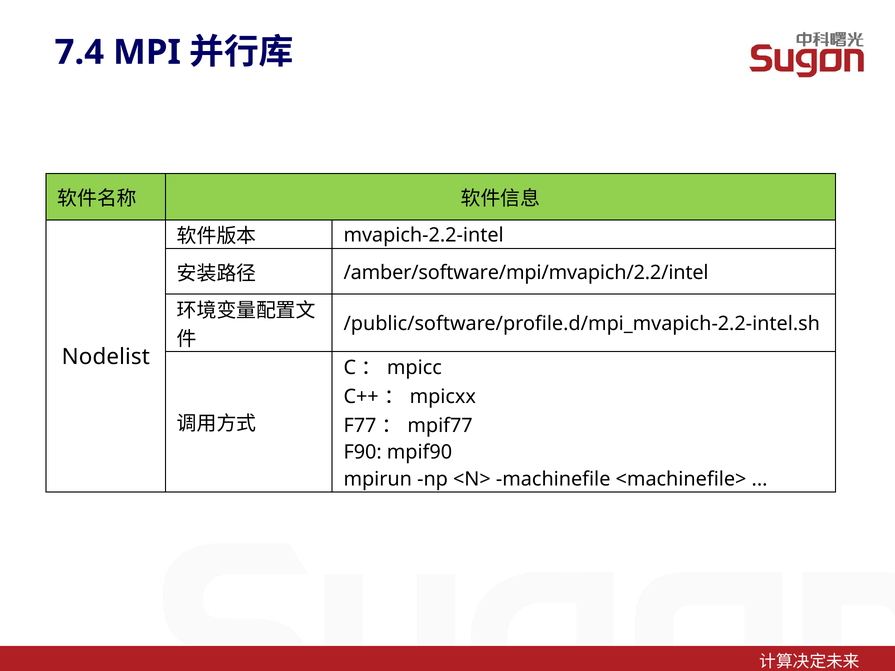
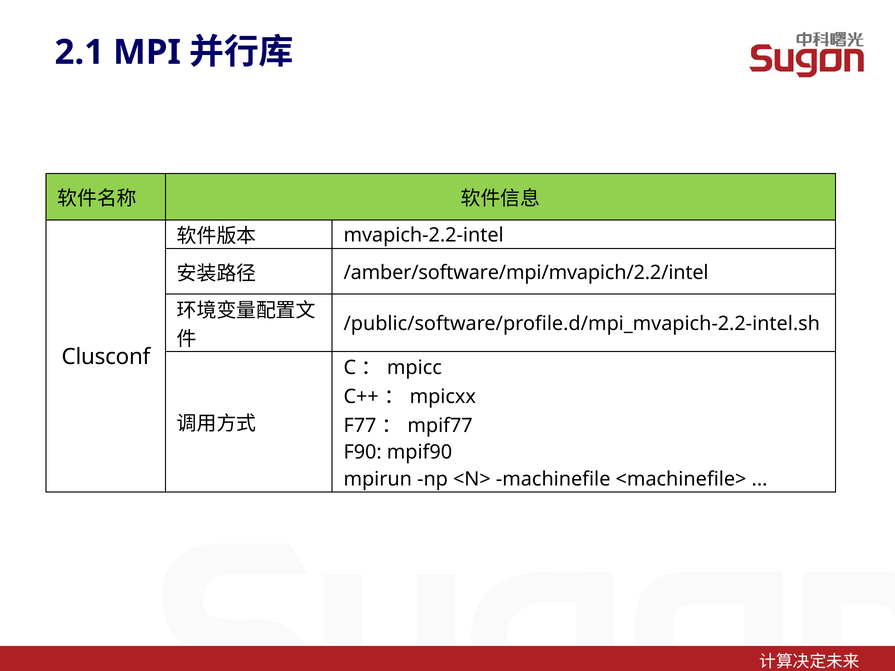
7.4: 7.4 -> 2.1 (79, 52)
Nodelist: Nodelist -> Clusconf (106, 357)
